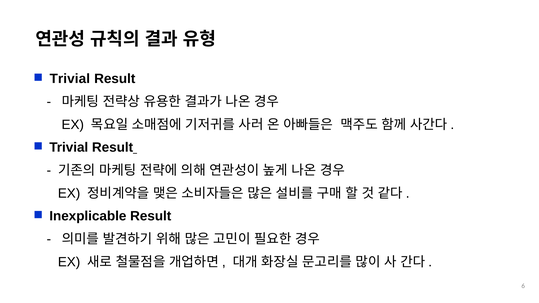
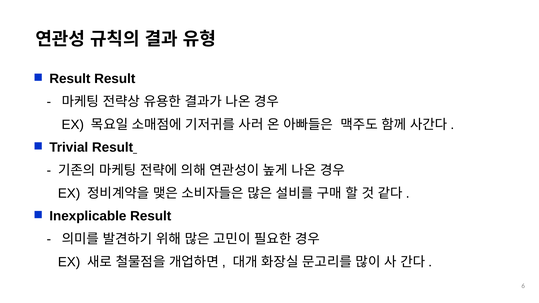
Trivial: Trivial -> Result (70, 79)
